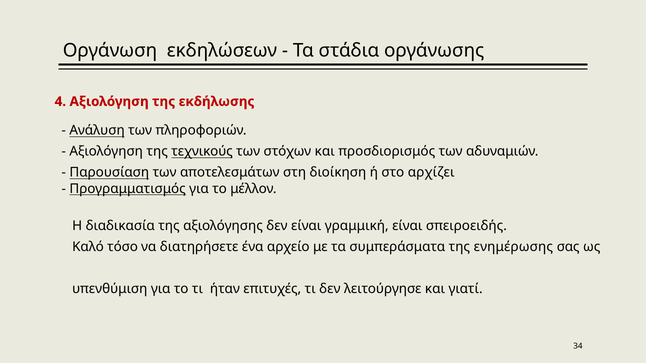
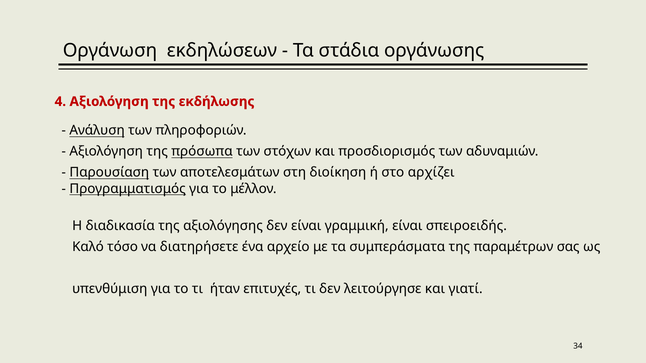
τεχνικούς: τεχνικούς -> πρόσωπα (202, 152)
ενημέρωσης: ενημέρωσης -> παραμέτρων (513, 247)
